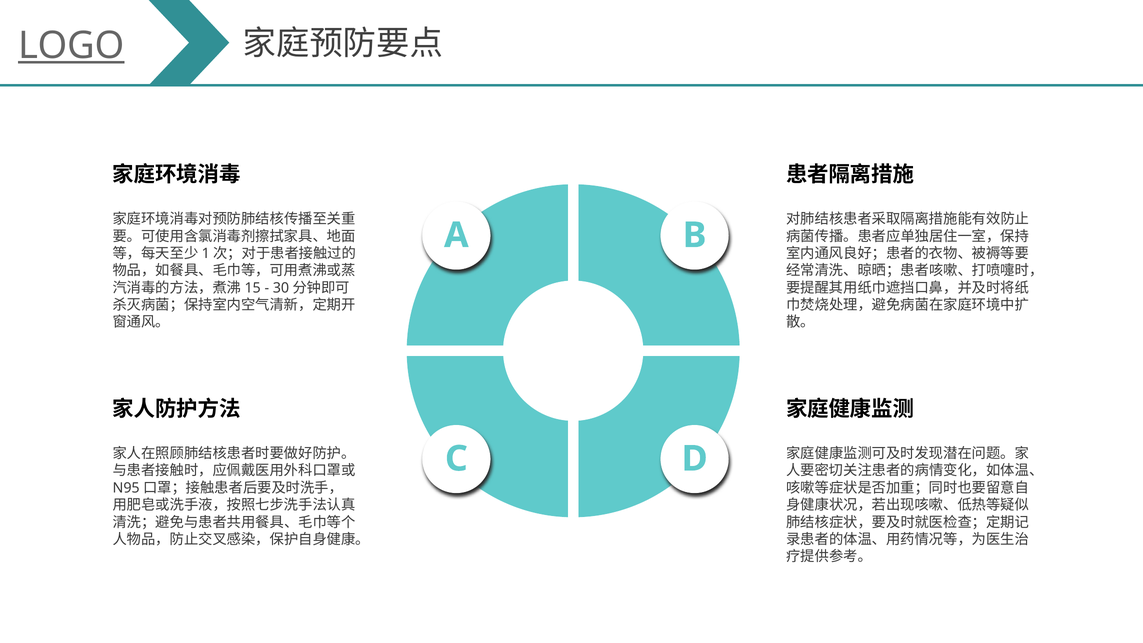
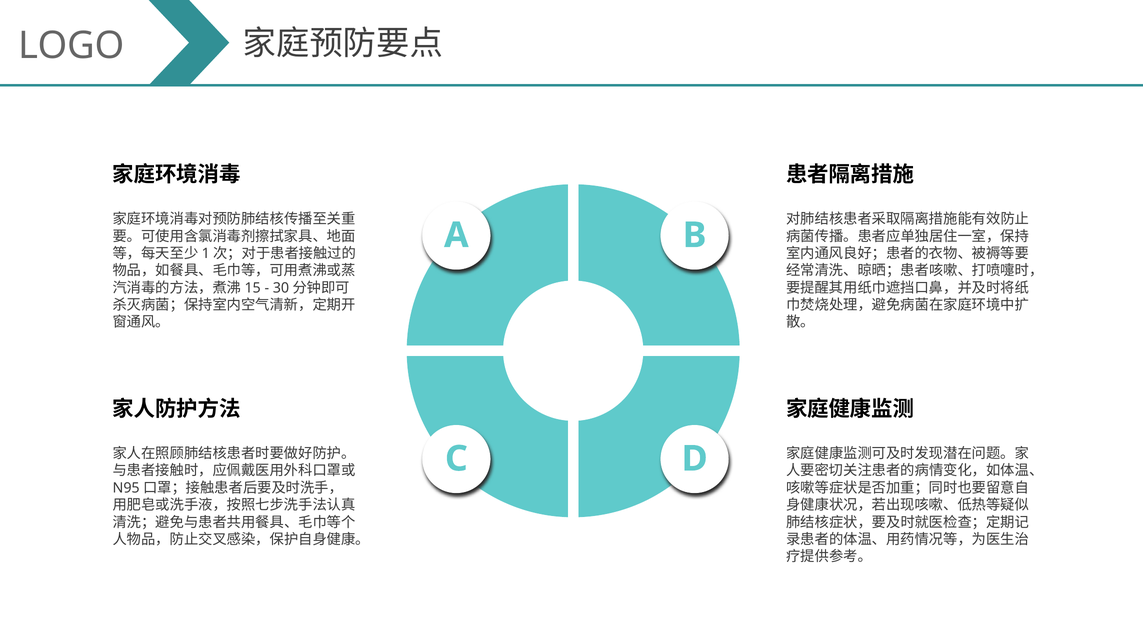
LOGO underline: present -> none (71, 46)
